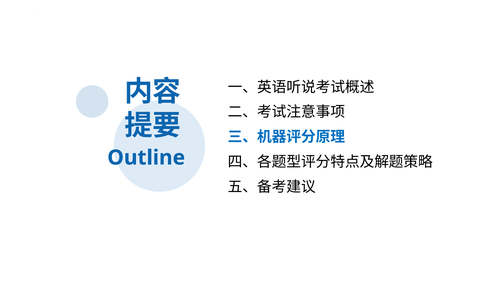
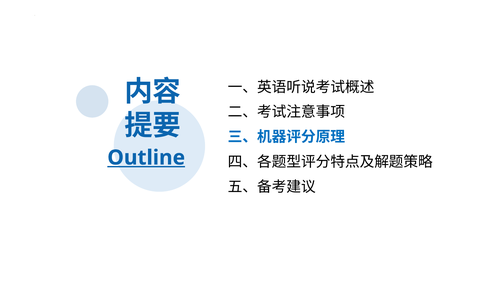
Outline underline: none -> present (146, 158)
